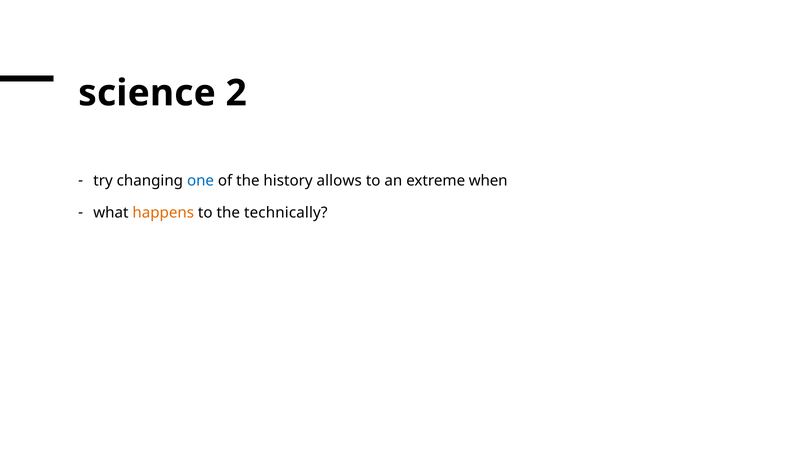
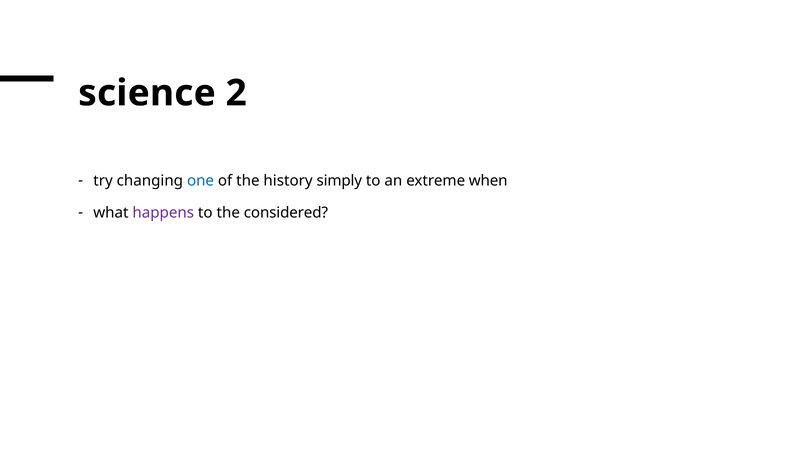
allows: allows -> simply (339, 181)
happens colour: orange -> purple (163, 213)
technically: technically -> considered (286, 213)
